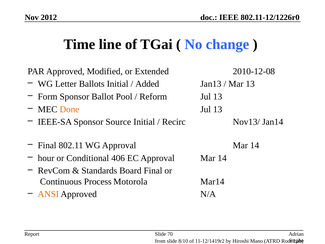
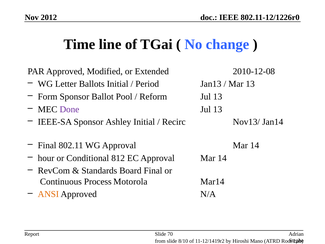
Added: Added -> Period (147, 84)
Done colour: orange -> purple (69, 109)
Source: Source -> Ashley (118, 122)
406: 406 -> 812 (118, 158)
